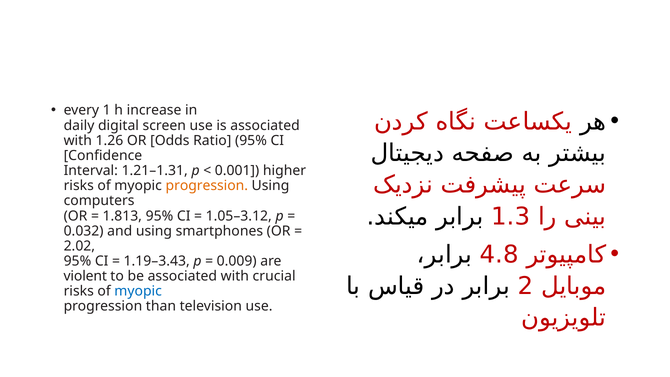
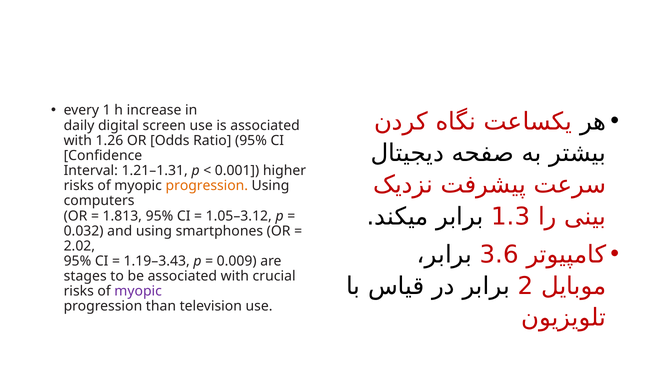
4.8: 4.8 -> 3.6 (499, 254)
violent: violent -> stages (85, 276)
myopic colour: blue -> purple (138, 291)
